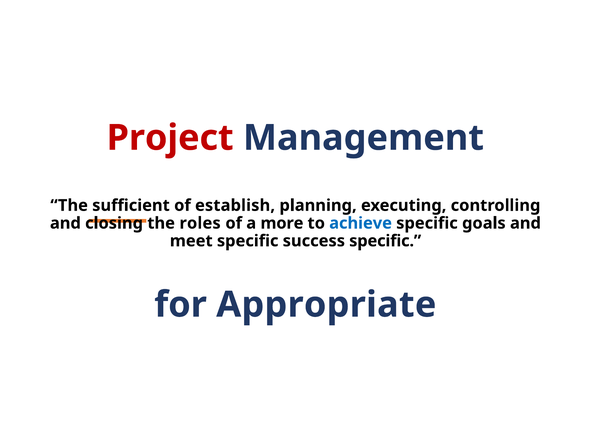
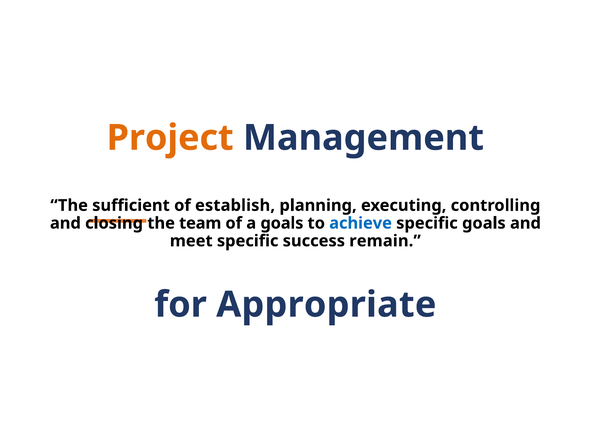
Project colour: red -> orange (170, 138)
roles: roles -> team (200, 223)
a more: more -> goals (282, 223)
success specific: specific -> remain (385, 241)
